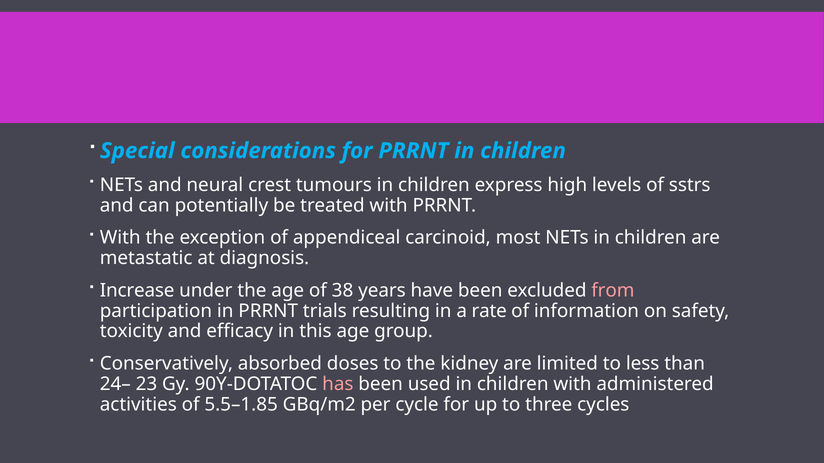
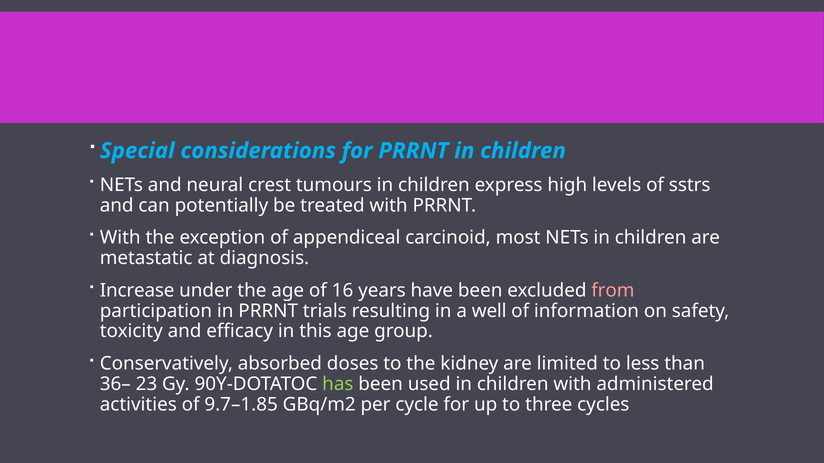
38: 38 -> 16 (343, 291)
rate: rate -> well (489, 311)
24–: 24– -> 36– (115, 384)
has colour: pink -> light green (338, 384)
5.5–1.85: 5.5–1.85 -> 9.7–1.85 (241, 405)
